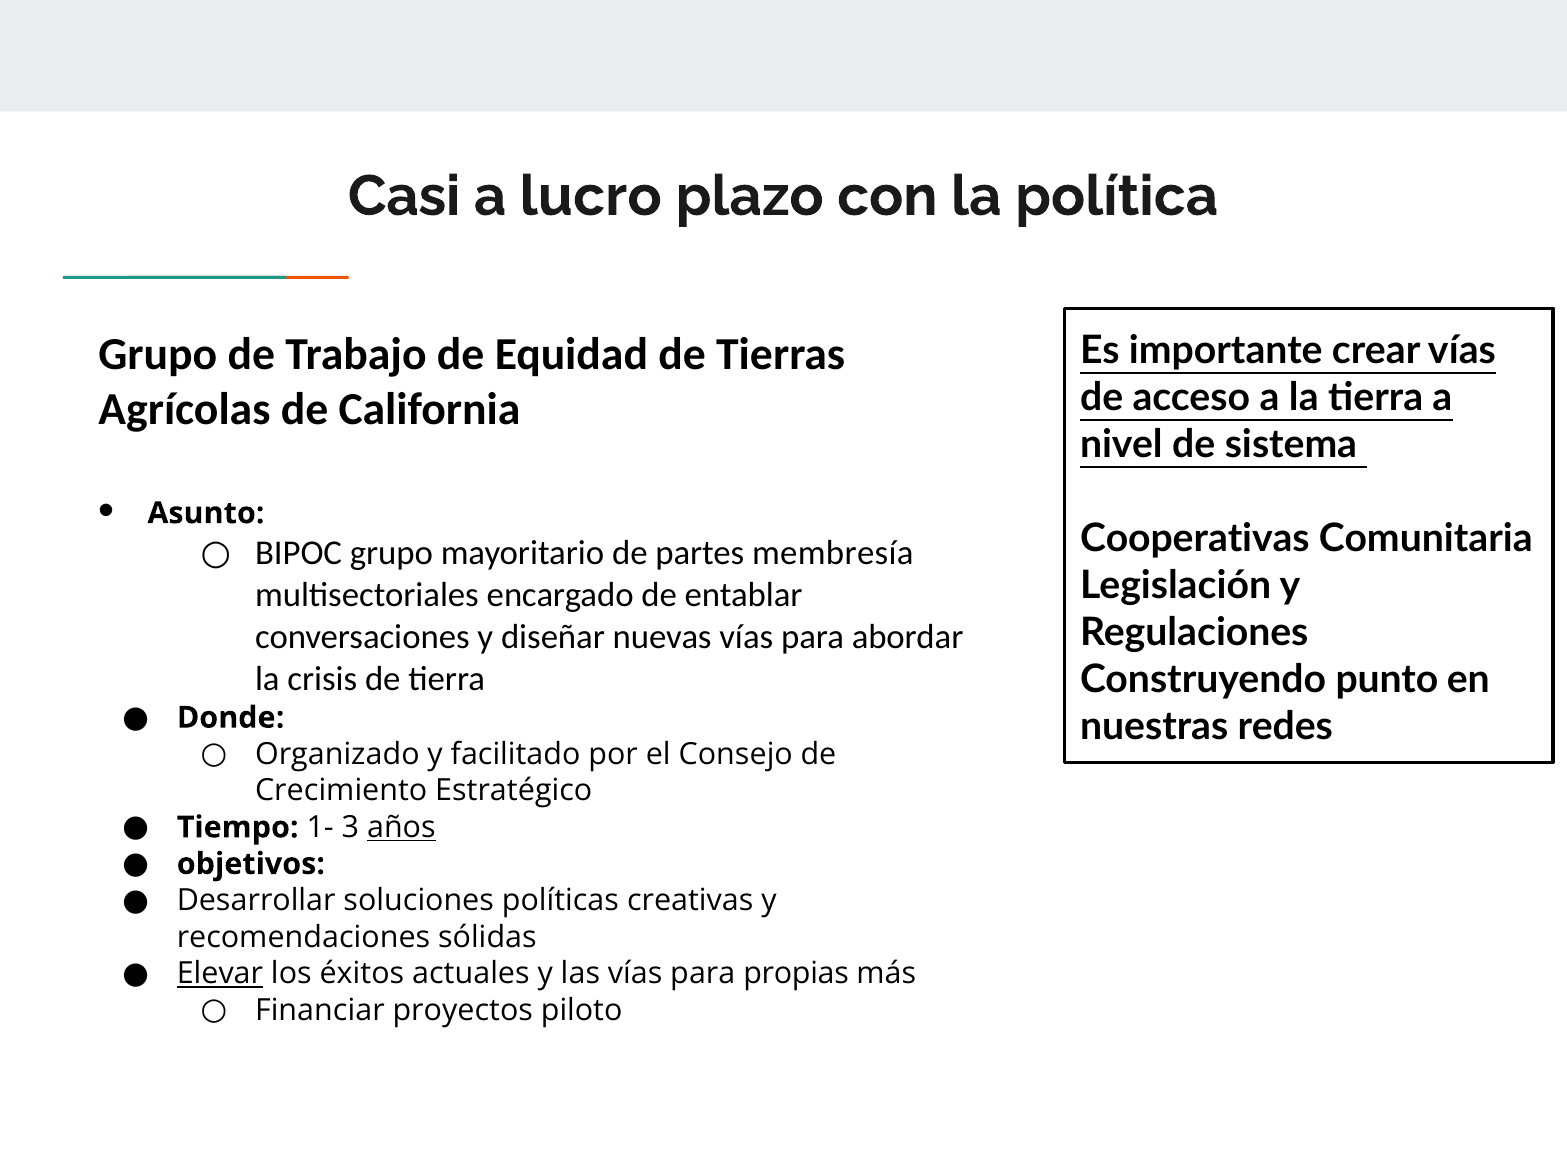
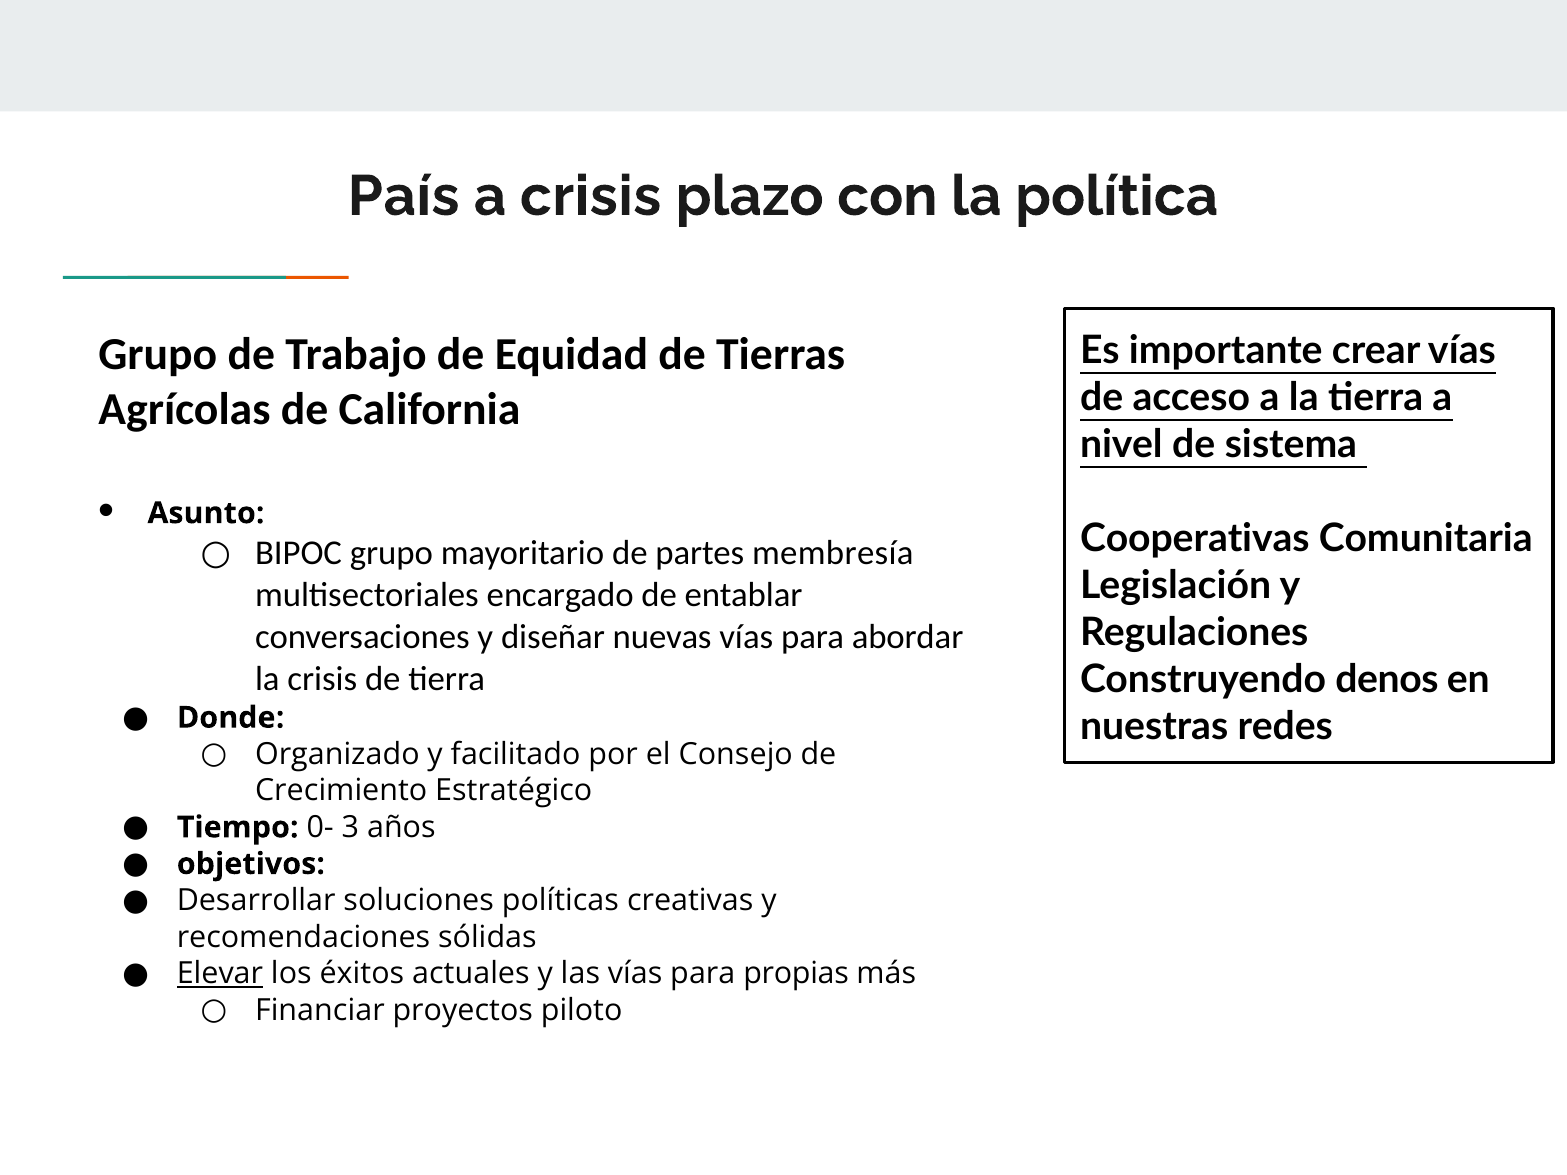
Casi: Casi -> País (404, 196)
a lucro: lucro -> crisis (591, 196)
punto: punto -> denos (1387, 679)
1-: 1- -> 0- (320, 828)
años underline: present -> none (401, 828)
